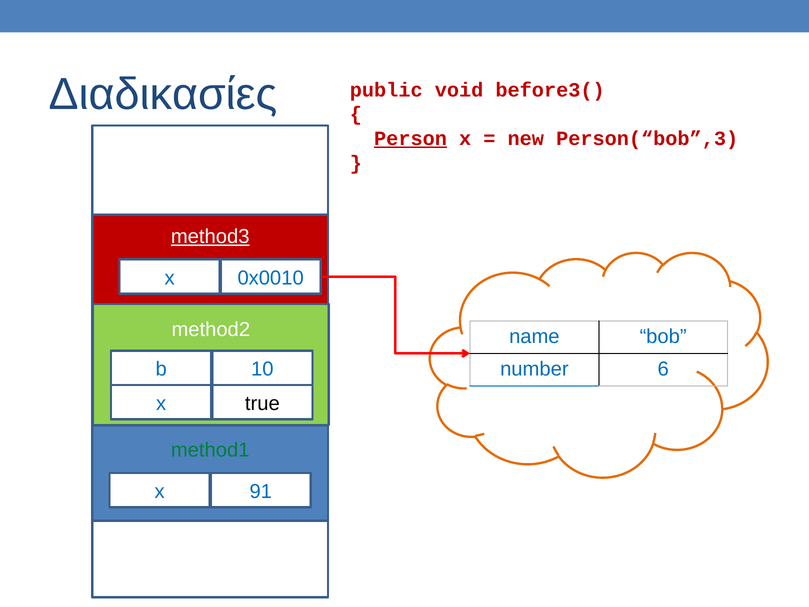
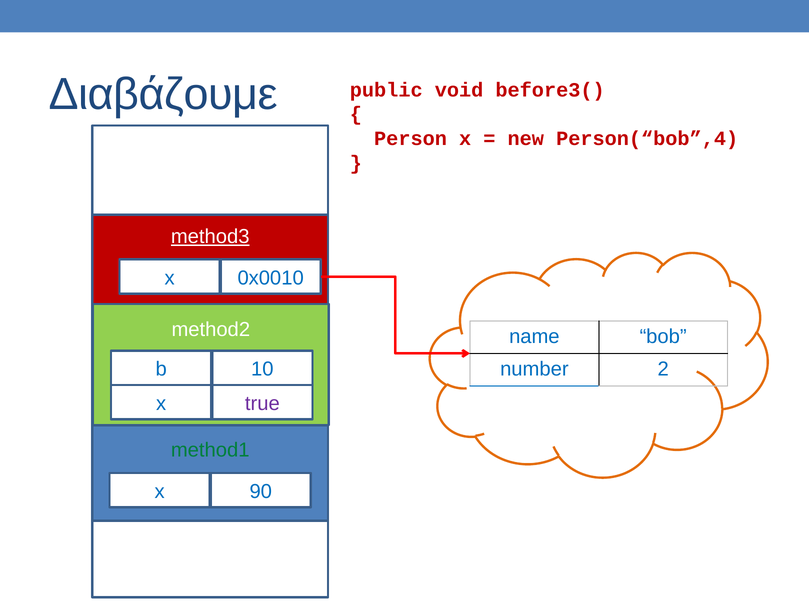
Διαδικασίες: Διαδικασίες -> Διαβάζουμε (163, 94)
Person underline: present -> none (411, 138)
Person(“bob”,3: Person(“bob”,3 -> Person(“bob”,4 (647, 138)
6: 6 -> 2 (663, 369)
true colour: black -> purple (262, 403)
91: 91 -> 90 (261, 491)
